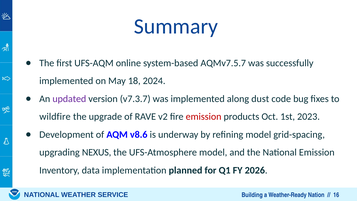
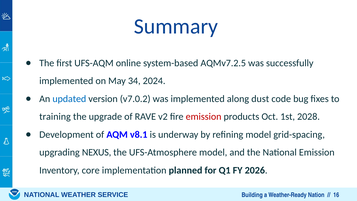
AQMv7.5.7: AQMv7.5.7 -> AQMv7.2.5 (223, 63)
18: 18 -> 34 (134, 81)
updated colour: purple -> blue (69, 99)
v7.3.7: v7.3.7 -> v7.0.2 (135, 99)
wildfire: wildfire -> training (55, 117)
2023: 2023 -> 2028 (308, 117)
v8.6: v8.6 -> v8.1 (139, 134)
data: data -> core (91, 170)
